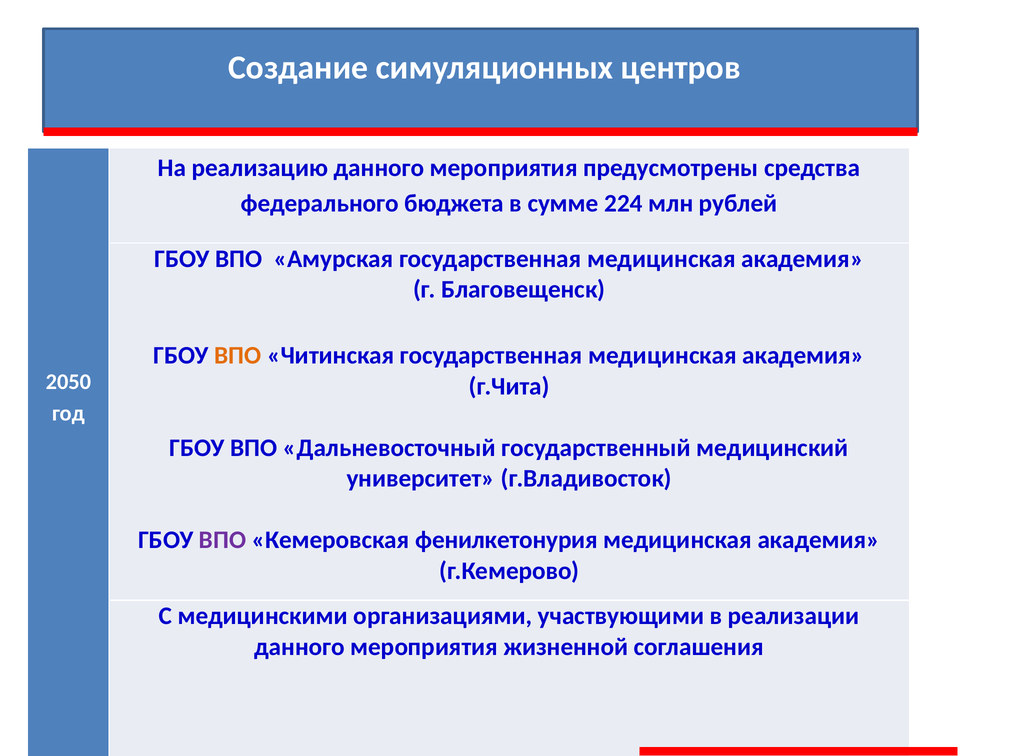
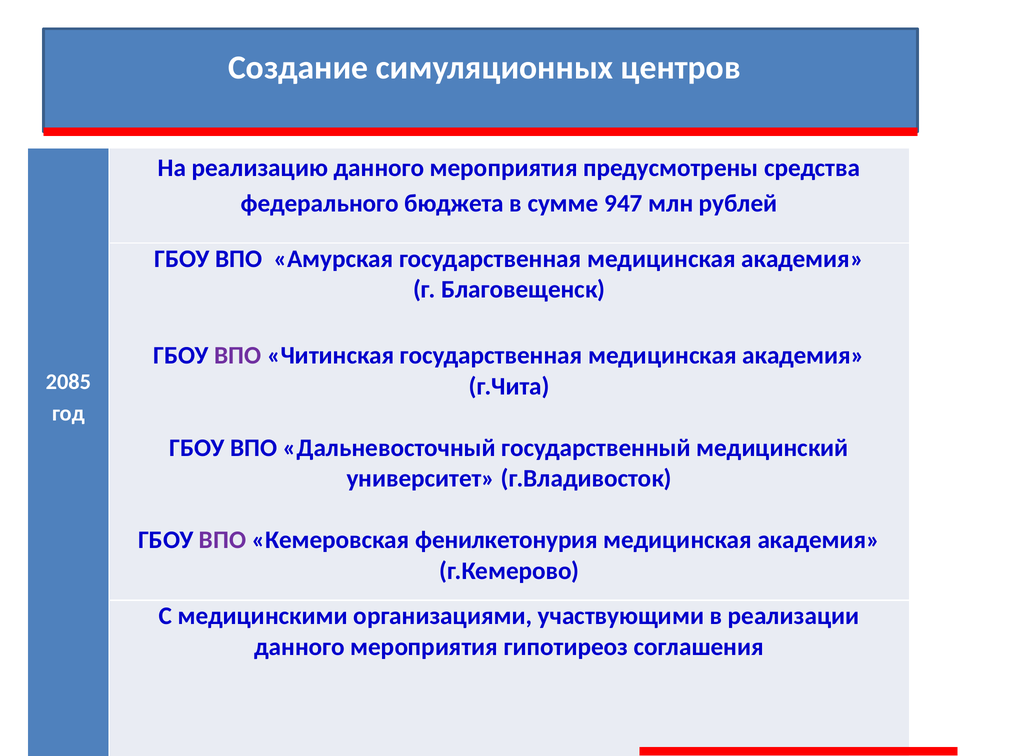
224: 224 -> 947 (624, 204)
ВПО colour: orange -> purple (238, 356)
2050: 2050 -> 2085 (68, 382)
жизненной: жизненной -> гипотиреоз (566, 647)
